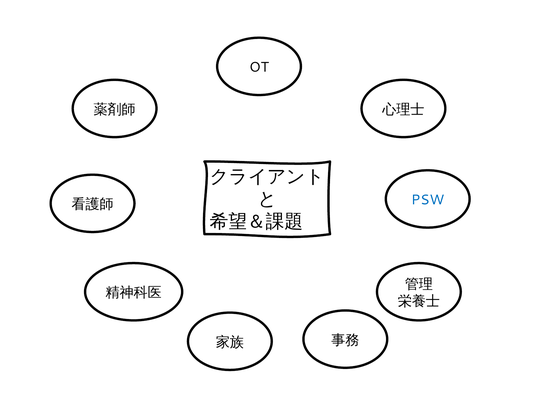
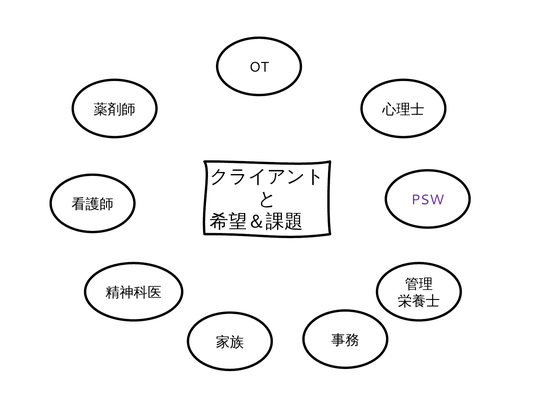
PSW colour: blue -> purple (428, 200)
